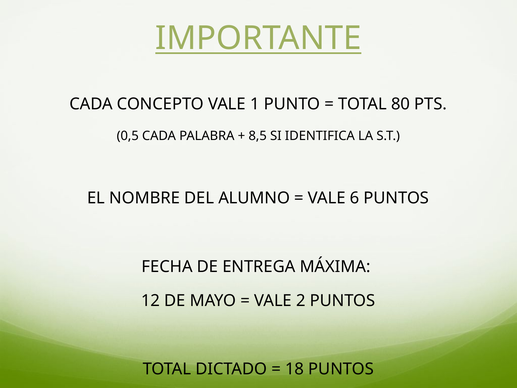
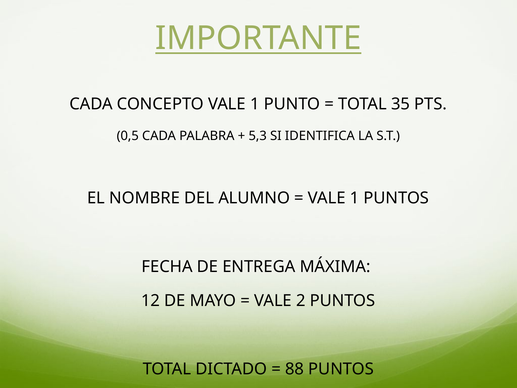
80: 80 -> 35 (401, 104)
8,5: 8,5 -> 5,3 (258, 136)
6: 6 -> 1 (355, 198)
18: 18 -> 88 (295, 369)
